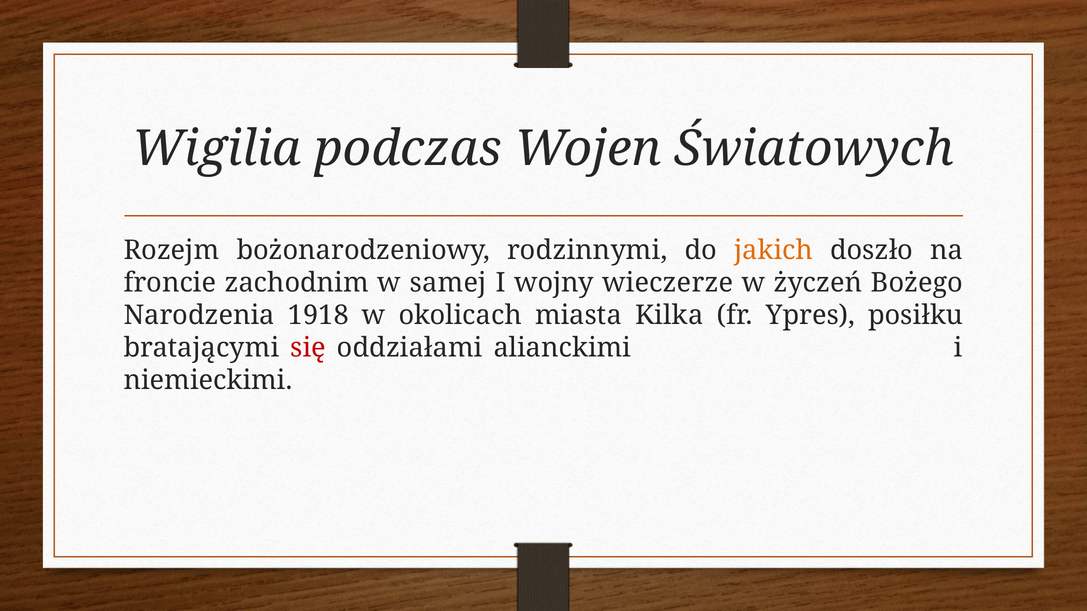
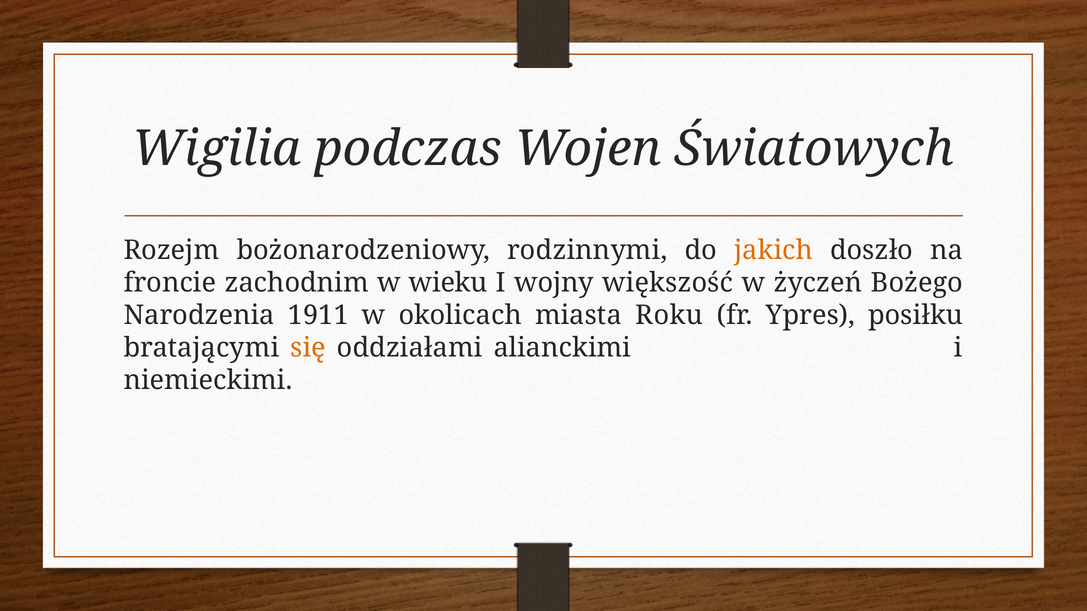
samej: samej -> wieku (448, 283)
wieczerze: wieczerze -> większość (668, 283)
1918: 1918 -> 1911 (318, 315)
Kilka: Kilka -> Roku (669, 315)
się colour: red -> orange (308, 348)
